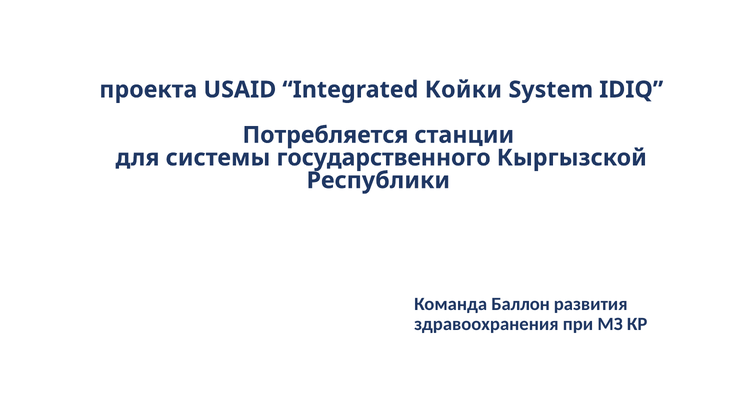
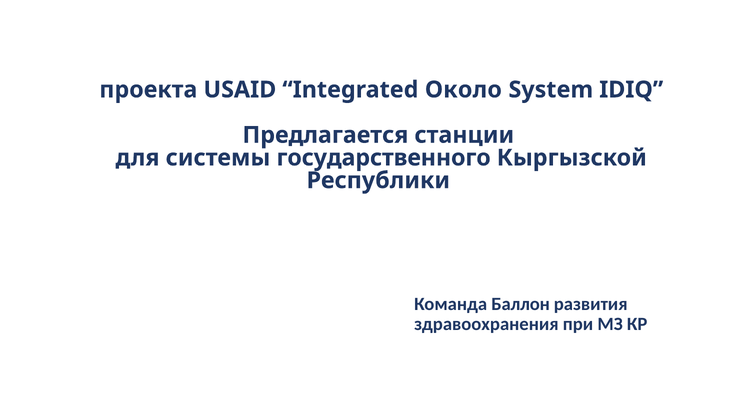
Койки: Койки -> Около (463, 90)
Потребляется: Потребляется -> Предлагается (325, 135)
